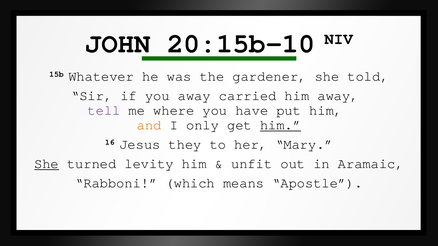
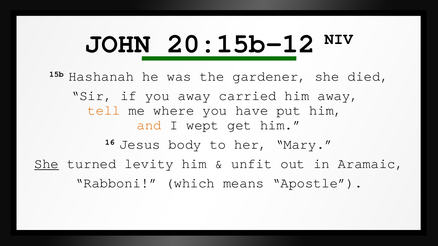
20:15b-10: 20:15b-10 -> 20:15b-12 (241, 43)
Whatever: Whatever -> Hashanah (101, 76)
told: told -> died (368, 76)
tell colour: purple -> orange (104, 110)
only: only -> wept (203, 125)
him underline: present -> none (281, 125)
they: they -> body (185, 145)
